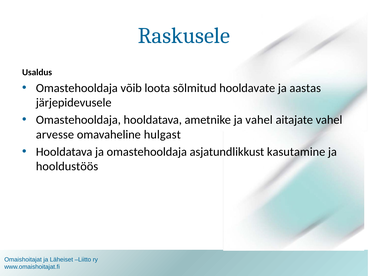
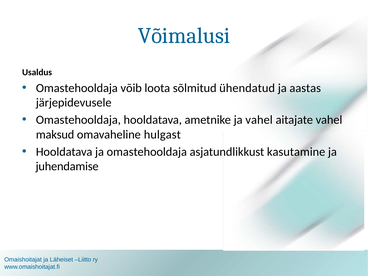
Raskusele: Raskusele -> Võimalusi (184, 36)
hooldavate: hooldavate -> ühendatud (247, 88)
arvesse: arvesse -> maksud (55, 135)
hooldustöös: hooldustöös -> juhendamise (67, 166)
